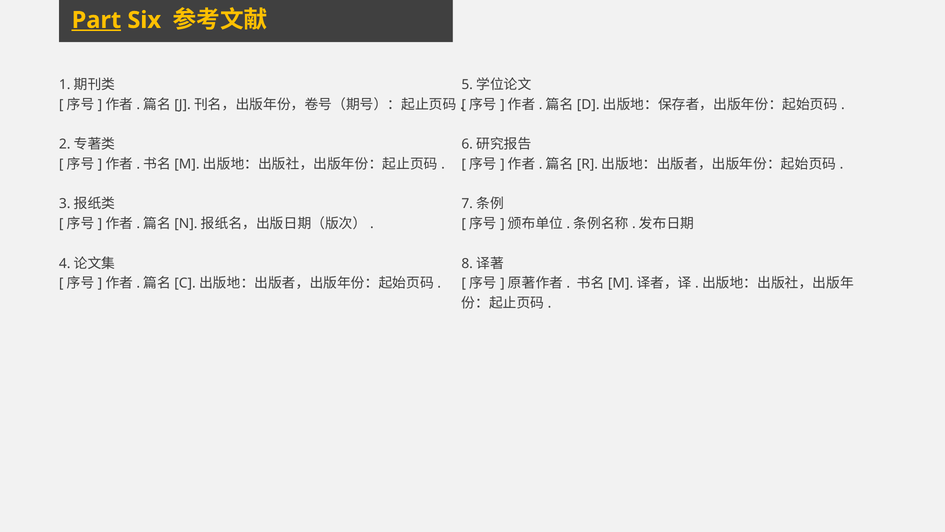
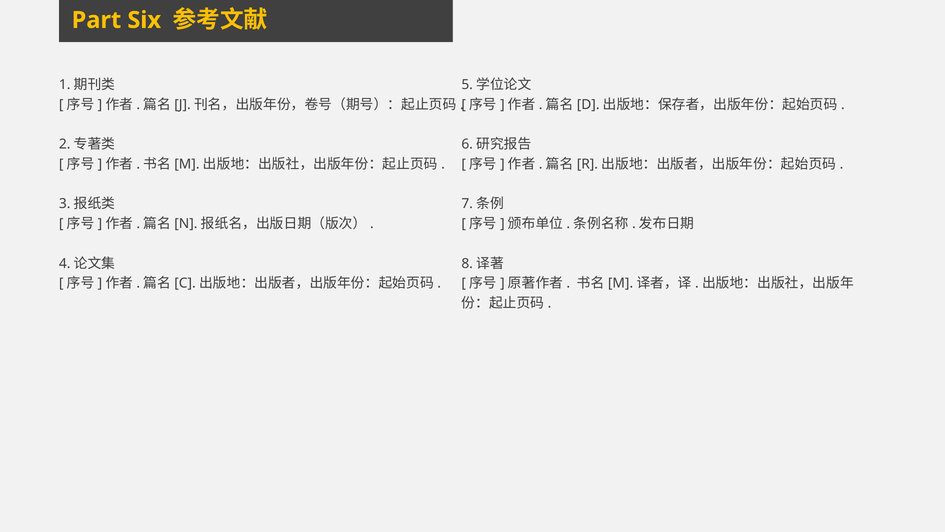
Part underline: present -> none (96, 20)
